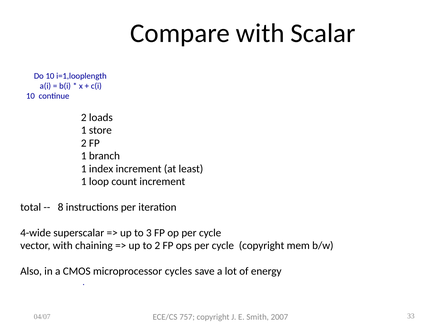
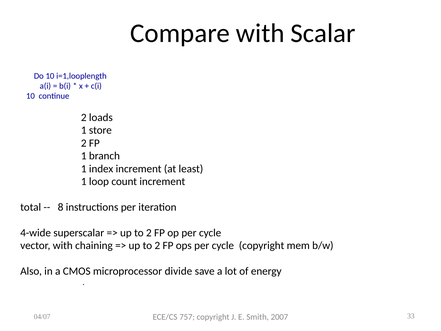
3: 3 -> 2 (149, 233)
cycles: cycles -> divide (178, 271)
